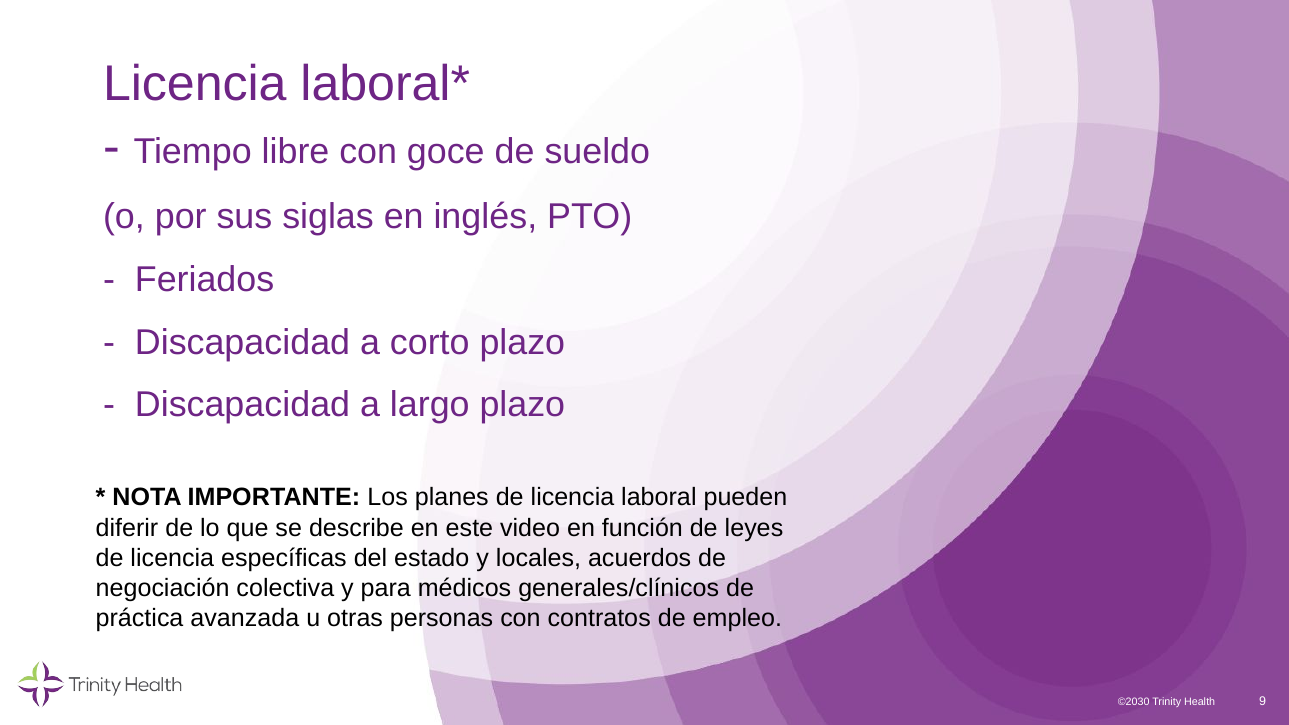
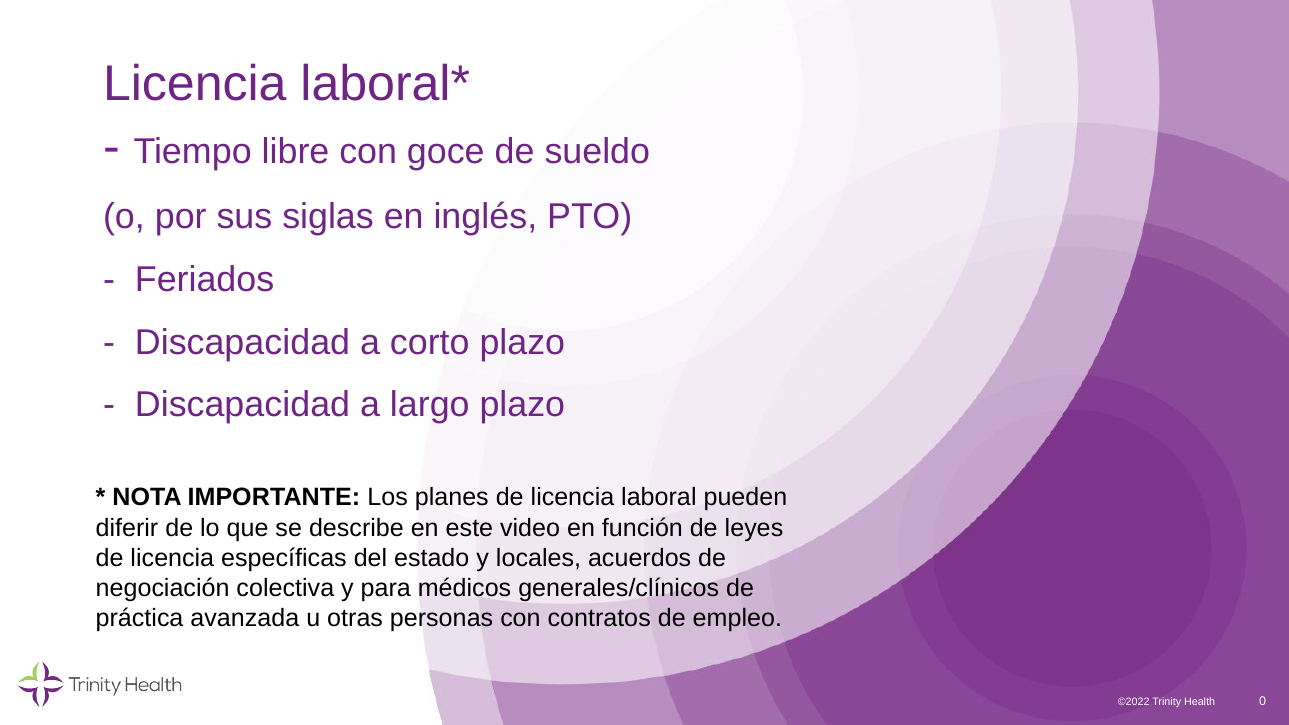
©2030: ©2030 -> ©2022 (1134, 702)
9: 9 -> 0 (1263, 701)
